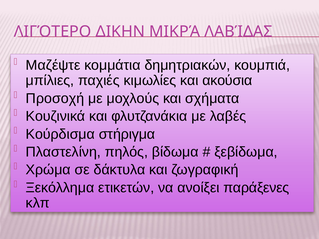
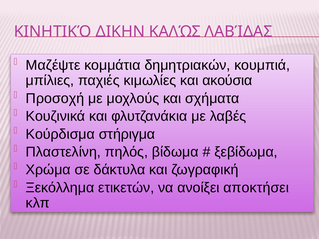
ΛΙΓΌΤΕΡΟ: ΛΙΓΌΤΕΡΟ -> ΚΙΝΗΤΙΚΌ (53, 32)
ΜΙΚΡΆ: ΜΙΚΡΆ -> ΚΑΛΏΣ (175, 32)
παράξενες: παράξενες -> αποκτήσει (256, 188)
